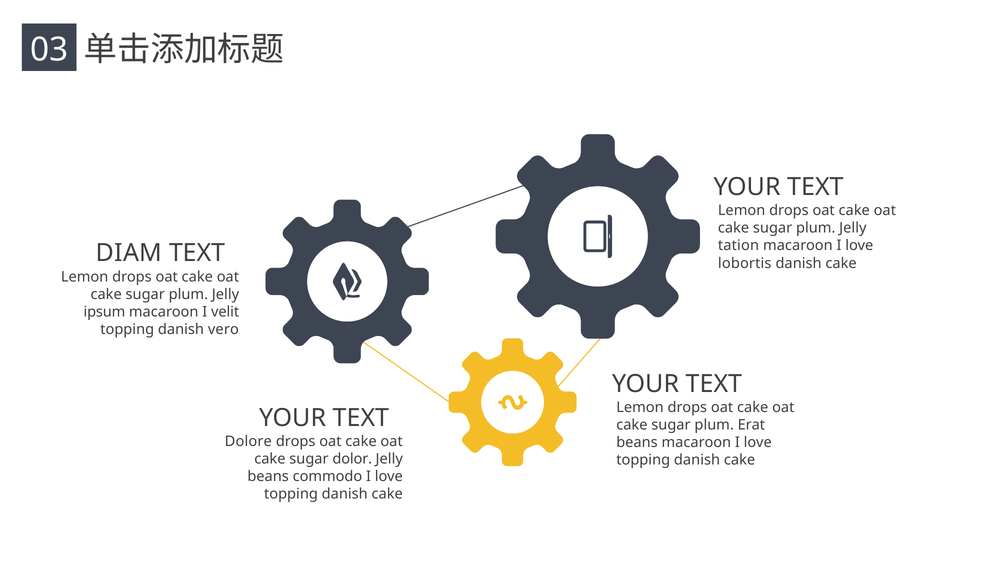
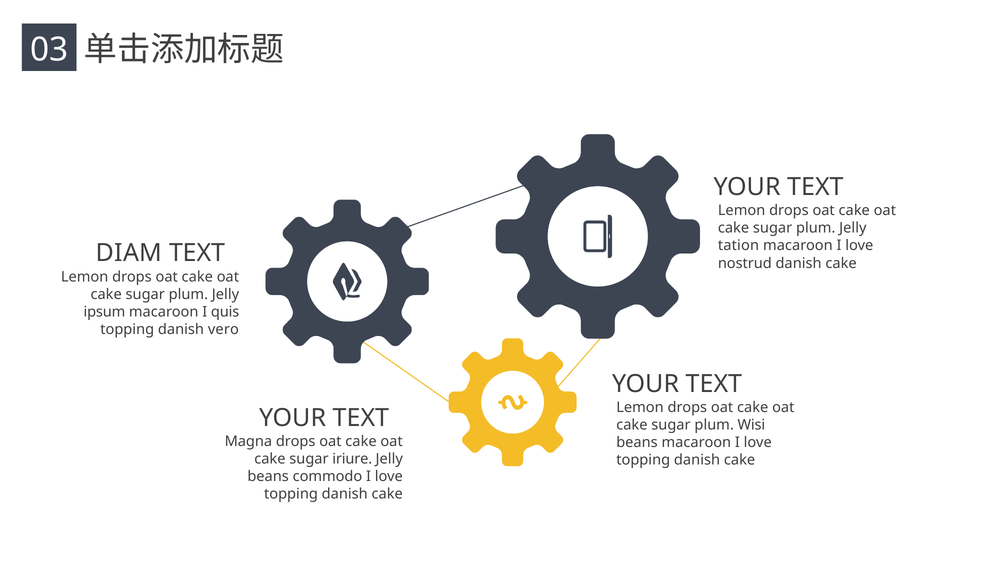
lobortis: lobortis -> nostrud (745, 263)
velit: velit -> quis (225, 312)
Erat: Erat -> Wisi (751, 425)
Dolore: Dolore -> Magna (248, 441)
dolor: dolor -> iriure (352, 459)
